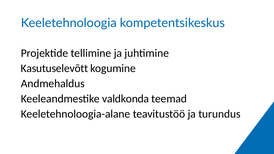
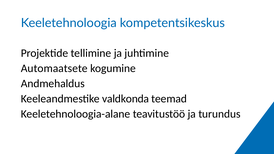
Kasutuselevõtt: Kasutuselevõtt -> Automaatsete (54, 68)
